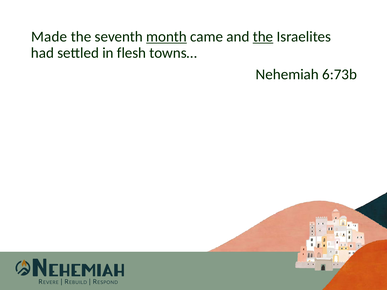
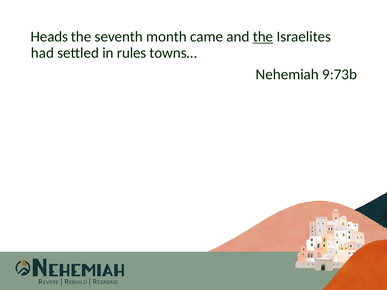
Made: Made -> Heads (49, 37)
month underline: present -> none (167, 37)
flesh: flesh -> rules (132, 53)
6:73b: 6:73b -> 9:73b (340, 75)
